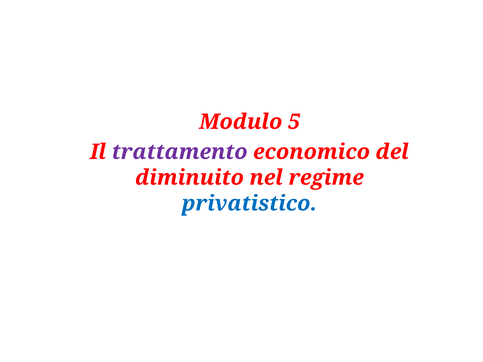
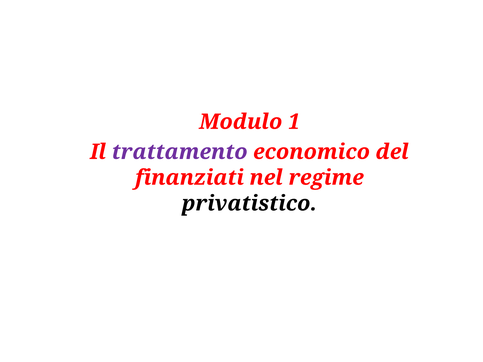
5: 5 -> 1 (294, 122)
diminuito: diminuito -> finanziati (190, 178)
privatistico colour: blue -> black (249, 204)
